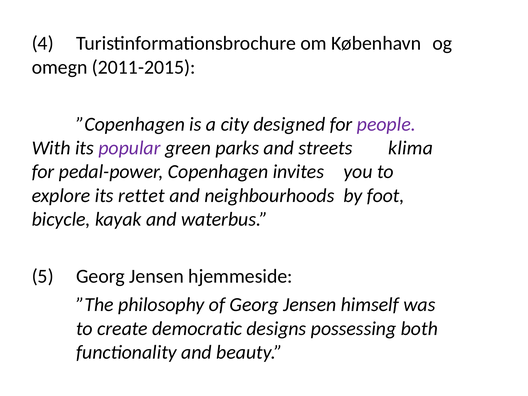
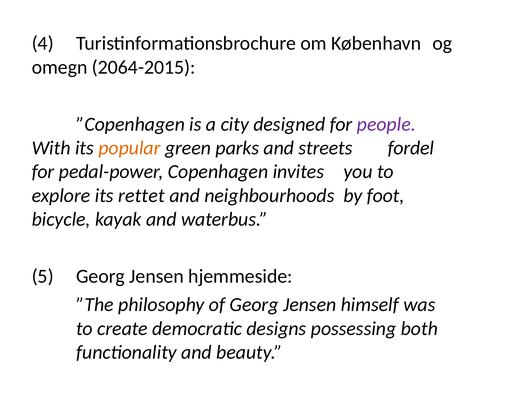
2011-2015: 2011-2015 -> 2064-2015 (144, 67)
popular colour: purple -> orange (129, 148)
klima: klima -> fordel (411, 148)
